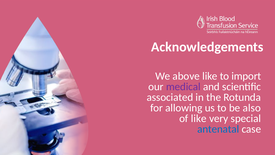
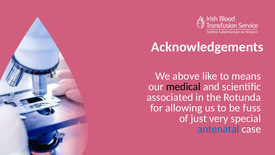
import: import -> means (246, 76)
medical colour: purple -> black (183, 86)
also: also -> fuss (252, 108)
of like: like -> just (199, 118)
